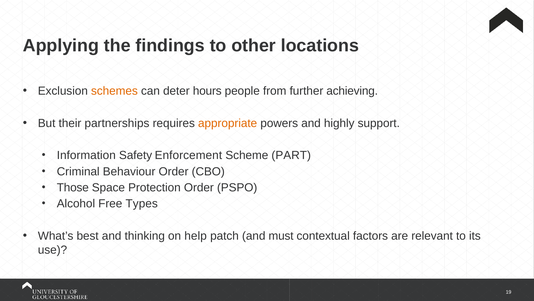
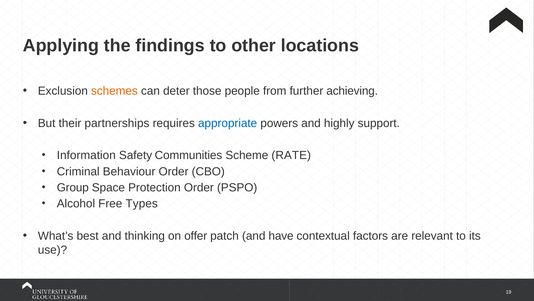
hours: hours -> those (207, 91)
appropriate colour: orange -> blue (228, 123)
Enforcement: Enforcement -> Communities (188, 155)
PART: PART -> RATE (291, 155)
Those: Those -> Group (73, 187)
help: help -> offer (196, 236)
must: must -> have (281, 236)
